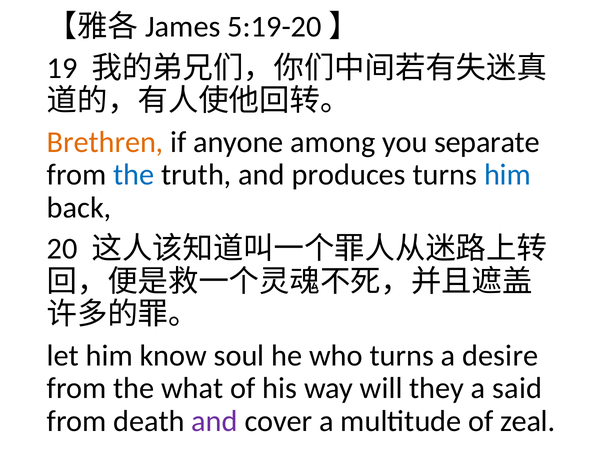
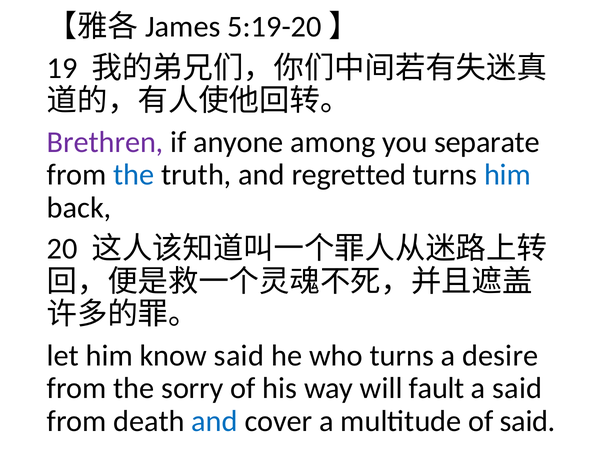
Brethren colour: orange -> purple (105, 142)
produces: produces -> regretted (349, 175)
know soul: soul -> said (239, 356)
what: what -> sorry (192, 389)
they: they -> fault (437, 389)
and colour: purple -> blue (215, 421)
of zeal: zeal -> said (528, 421)
